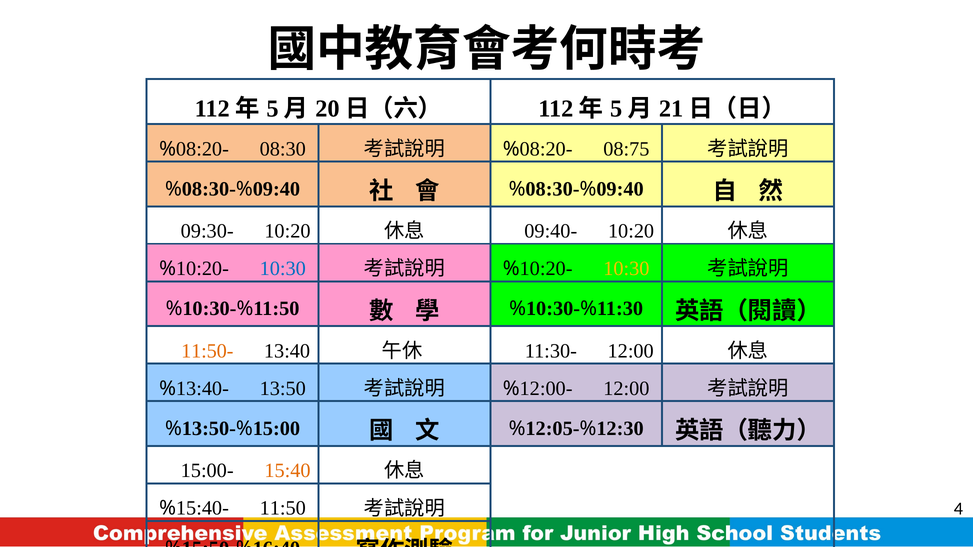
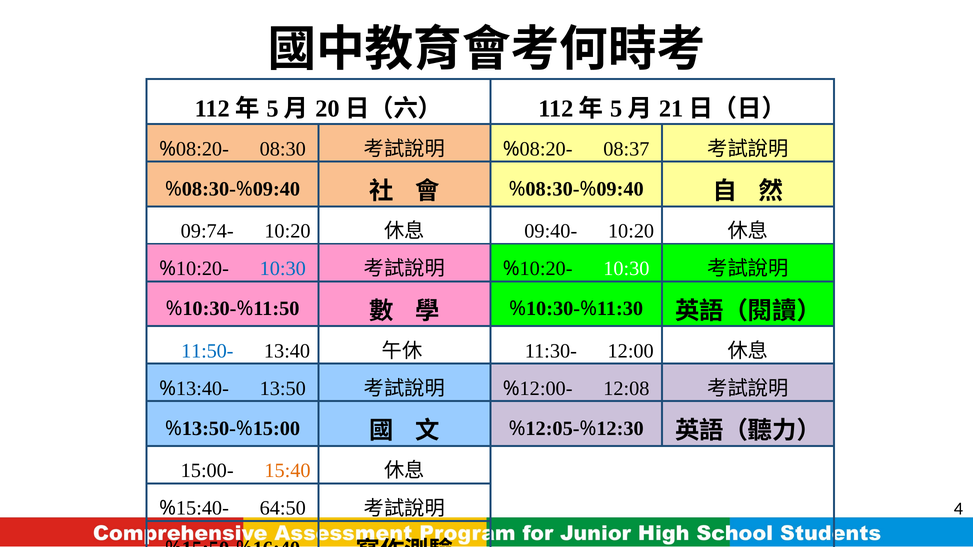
08:75: 08:75 -> 08:37 (626, 149)
09:30-: 09:30- -> 09:74- (207, 231)
10:30 colour: yellow -> white (626, 269)
11:50- colour: orange -> blue (207, 351)
12:00: 12:00 -> 12:08 (626, 389)
11:50: 11:50 -> 64:50 (283, 509)
